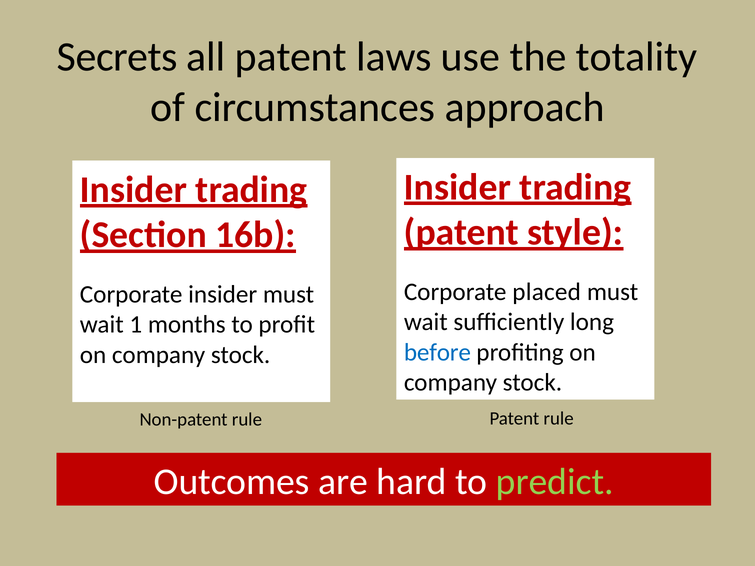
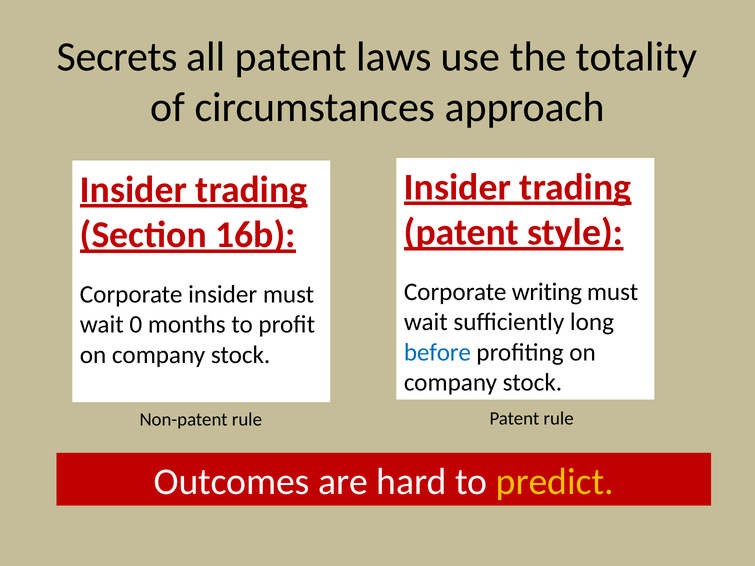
placed: placed -> writing (547, 292)
1: 1 -> 0 (136, 325)
predict colour: light green -> yellow (555, 482)
